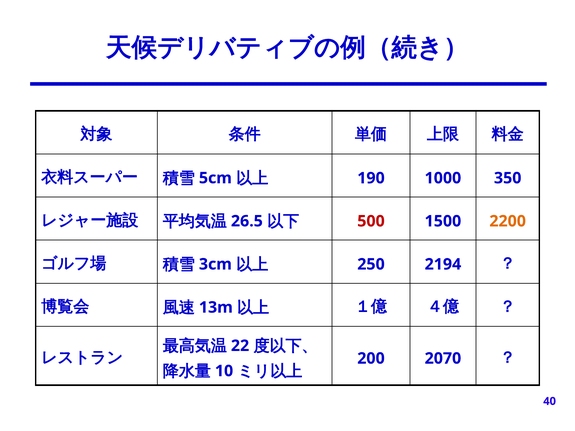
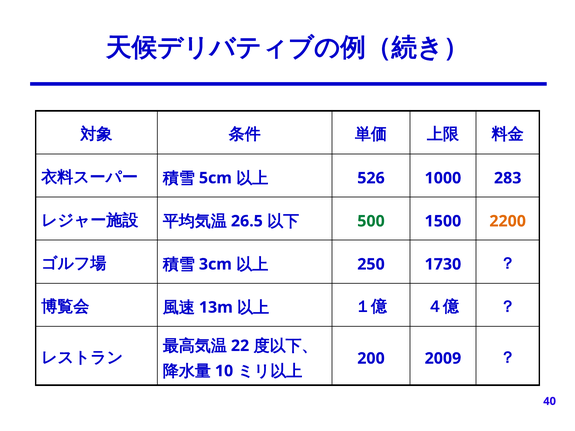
190: 190 -> 526 (371, 178)
350: 350 -> 283 (508, 178)
500 colour: red -> green (371, 221)
2194: 2194 -> 1730 (443, 264)
2070: 2070 -> 2009 (443, 359)
